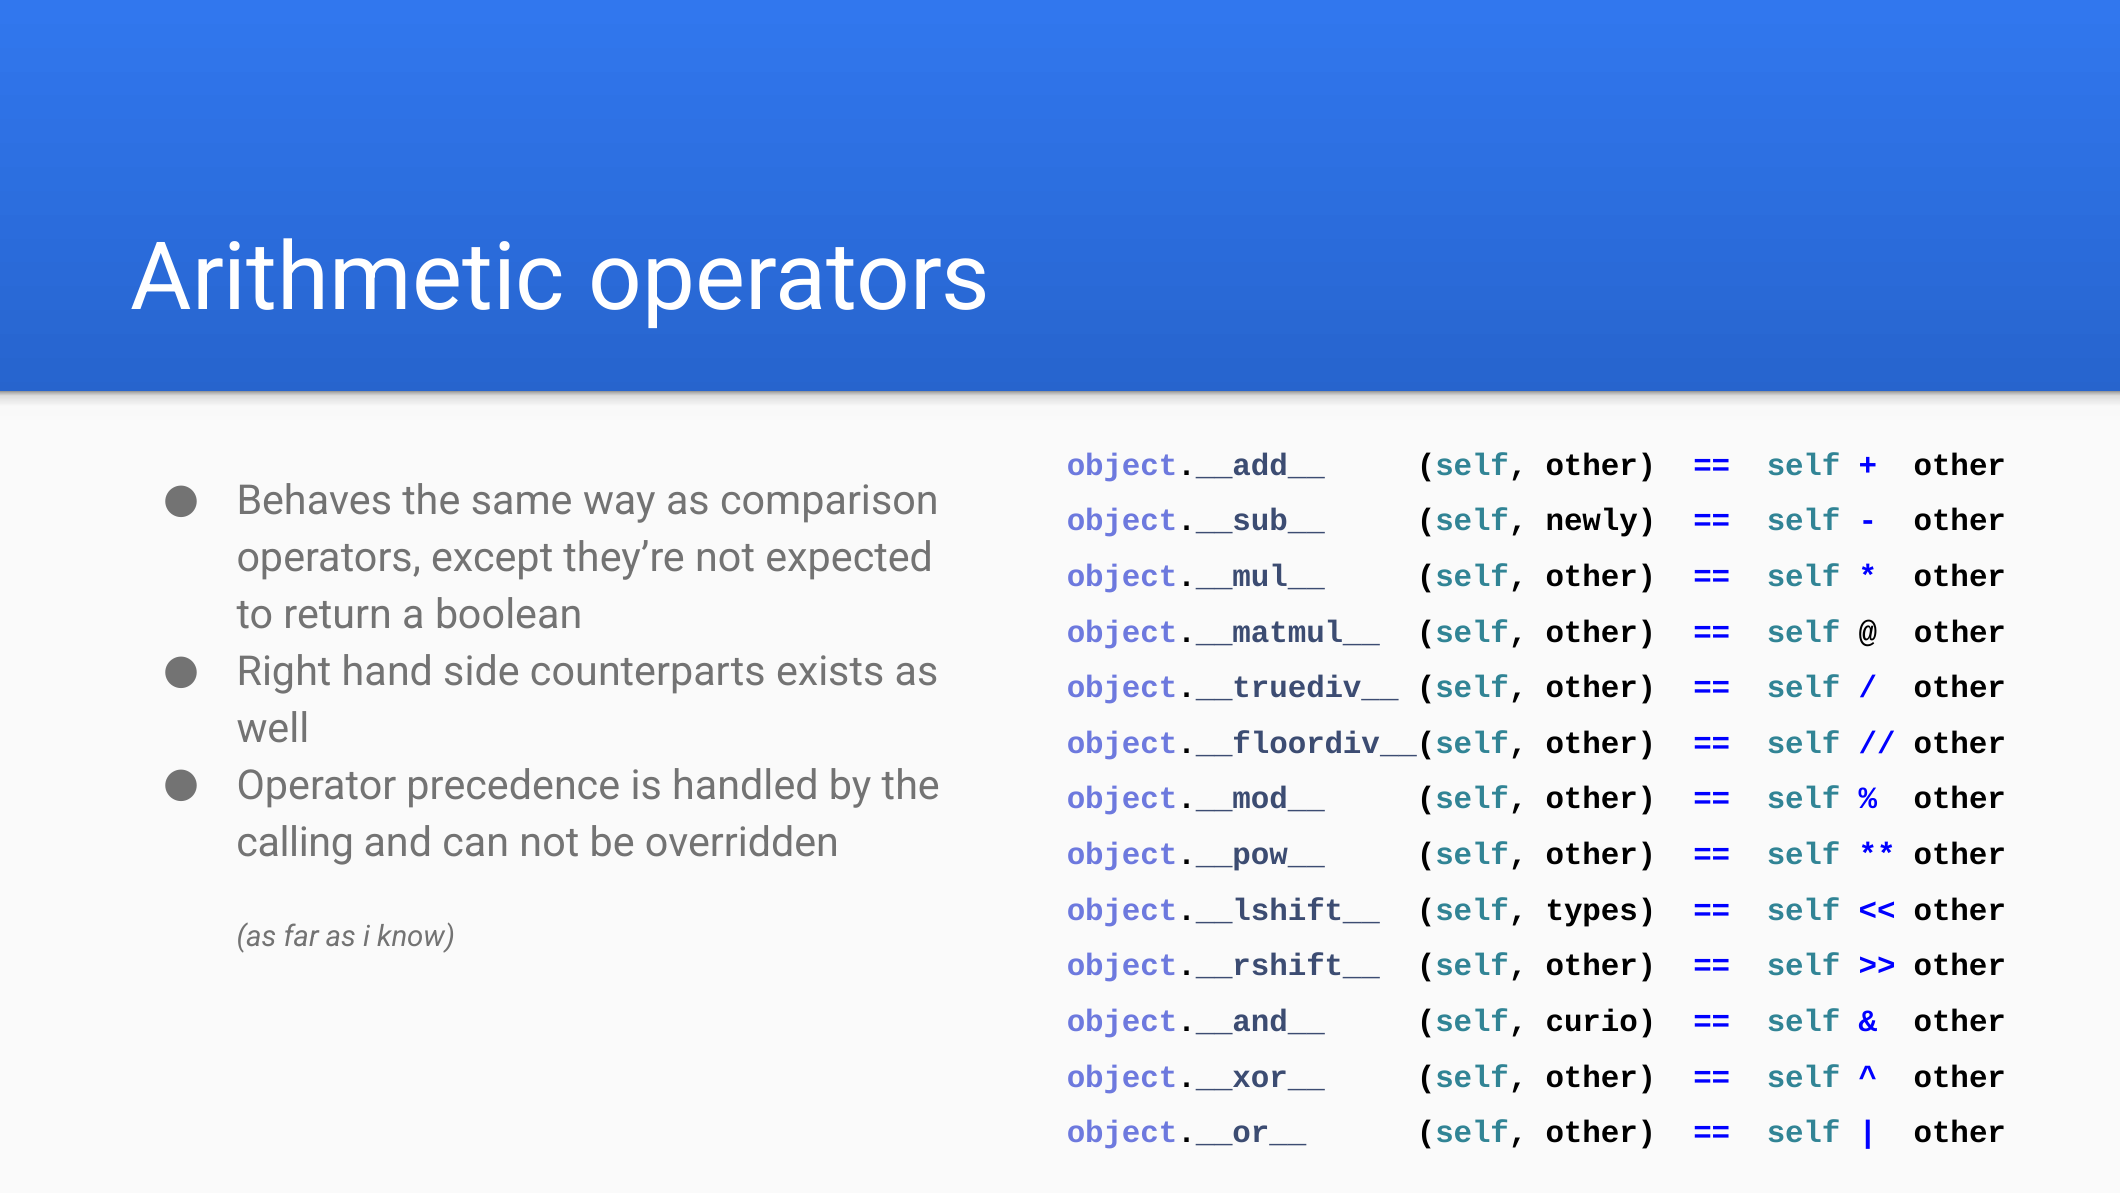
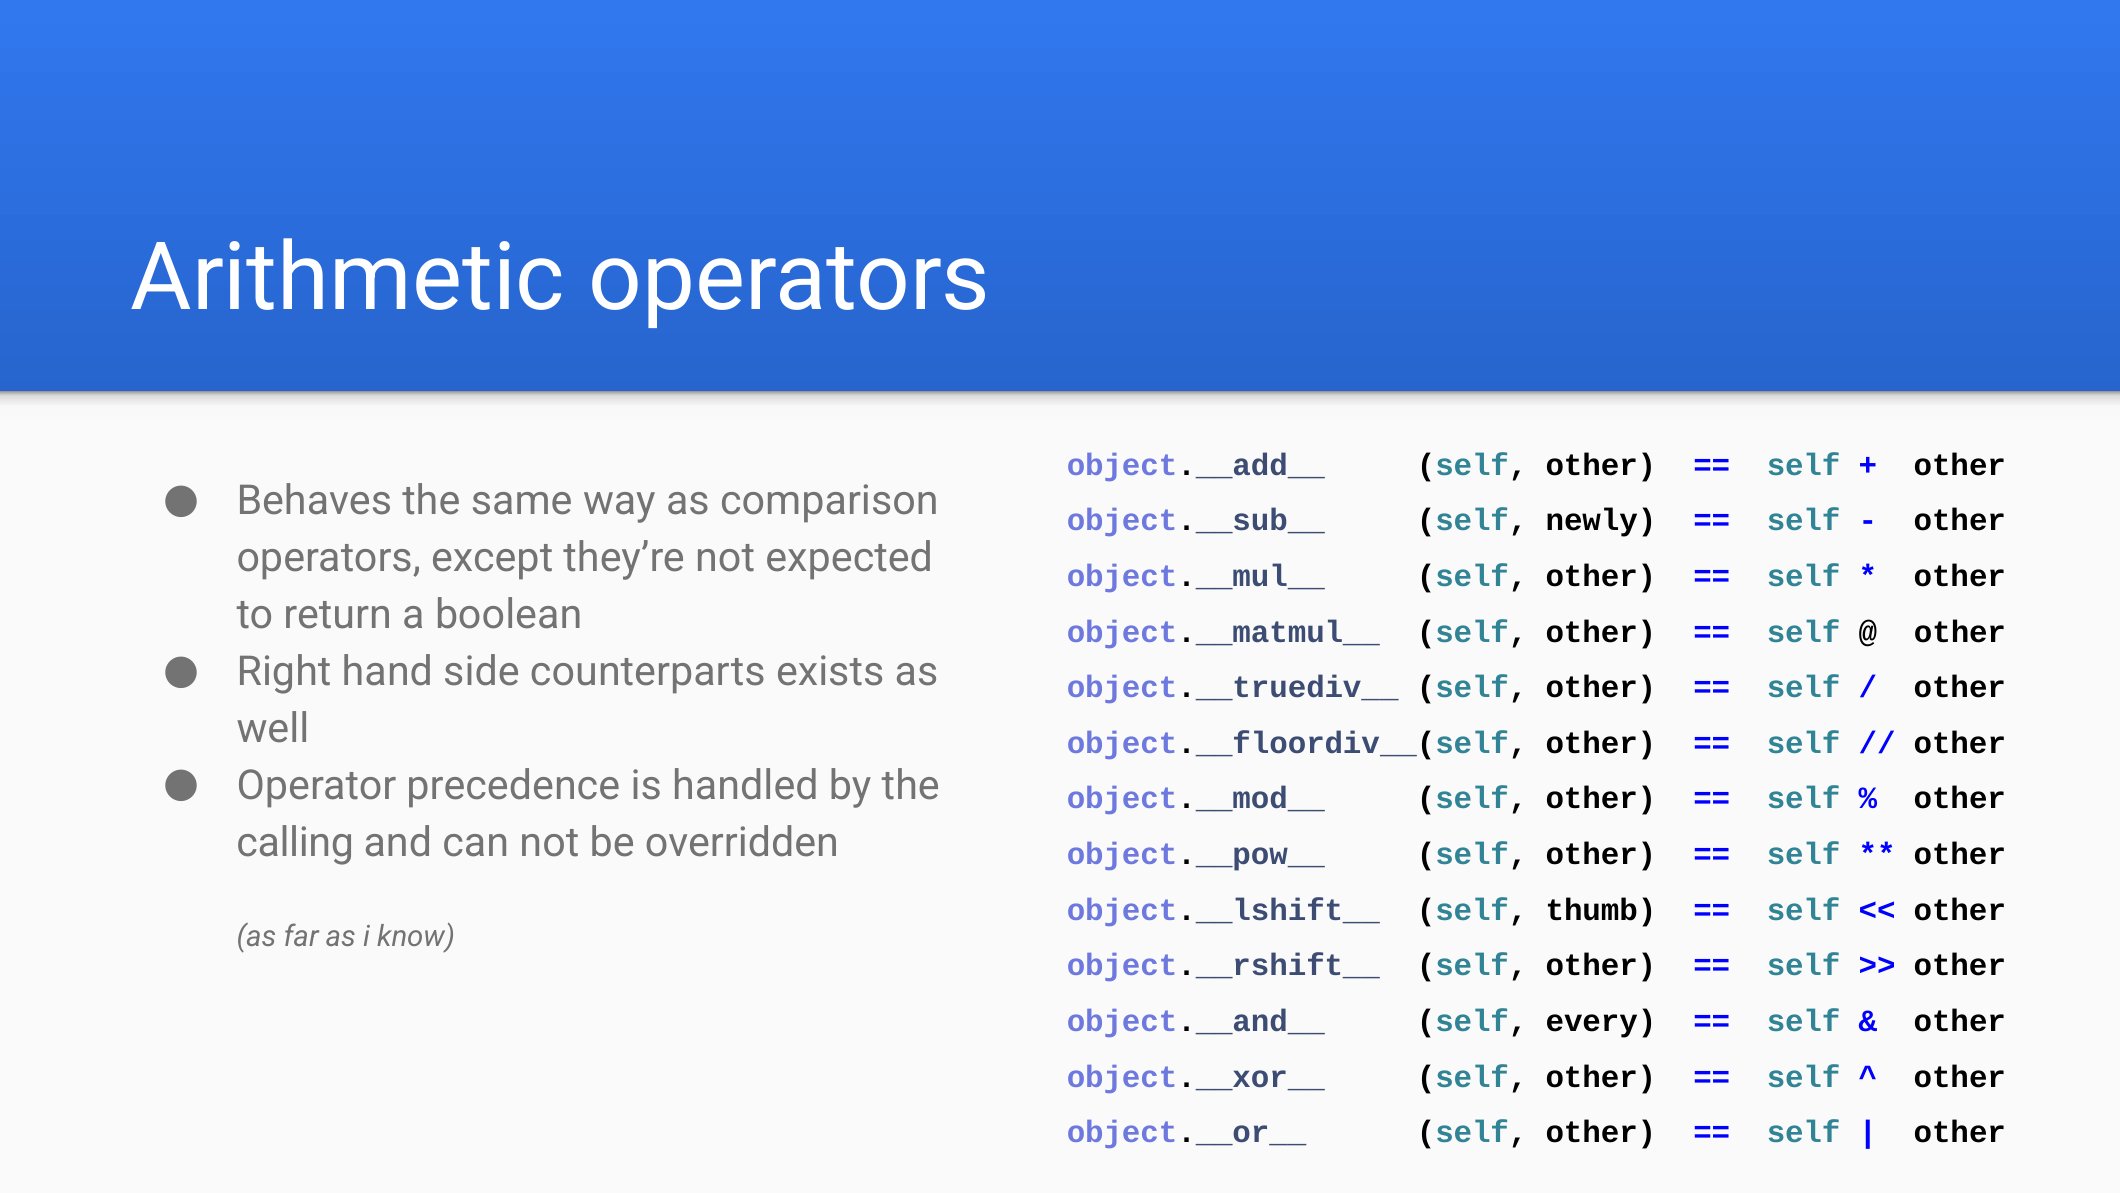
types: types -> thumb (1601, 910)
curio: curio -> every (1601, 1021)
